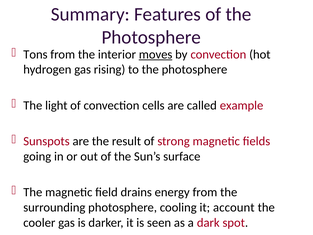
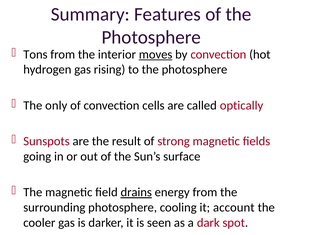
light: light -> only (56, 105)
example: example -> optically (242, 105)
drains underline: none -> present (136, 192)
